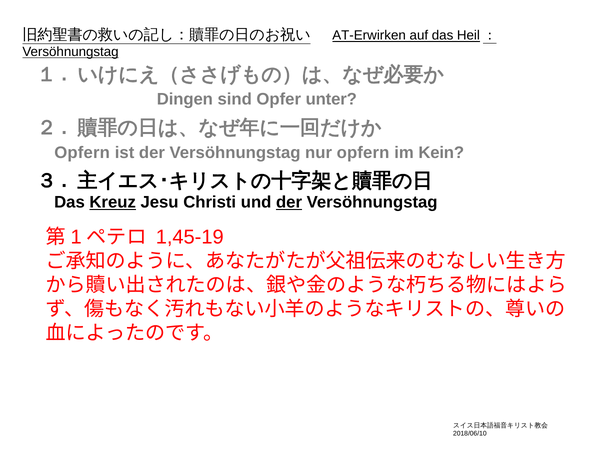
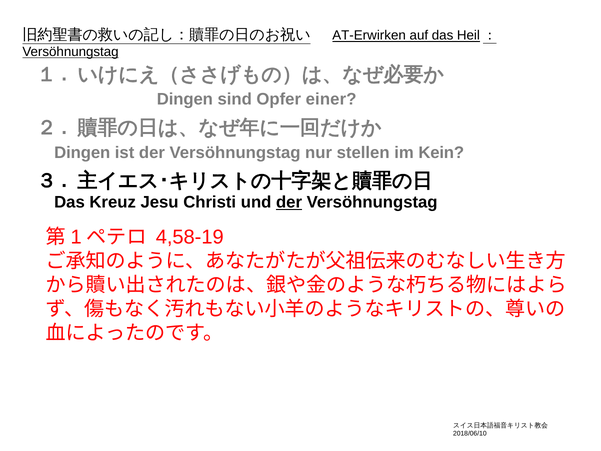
unter: unter -> einer (331, 99)
Opfern: Opfern -> Dingen (82, 153)
nur opfern: opfern -> stellen (363, 153)
Kreuz underline: present -> none (113, 202)
1,45-19: 1,45-19 -> 4,58-19 (190, 237)
